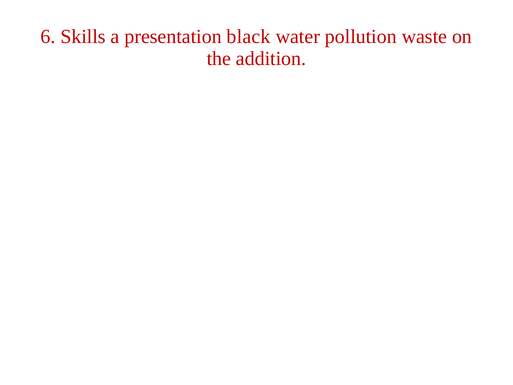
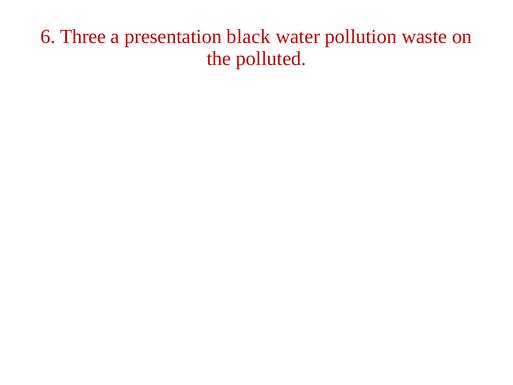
Skills: Skills -> Three (83, 37)
addition: addition -> polluted (271, 59)
